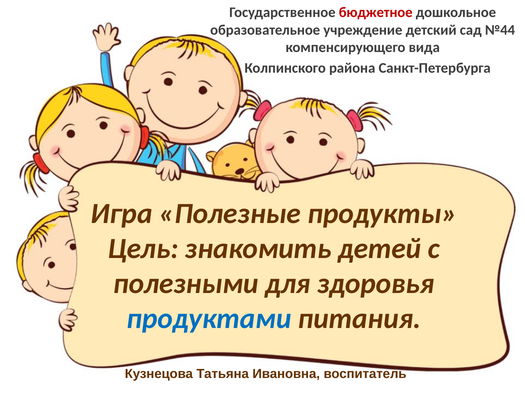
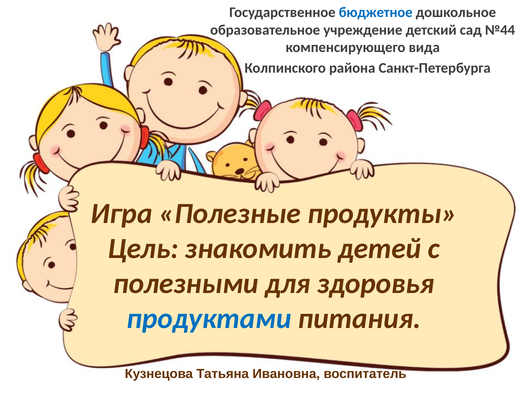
бюджетное colour: red -> blue (376, 12)
